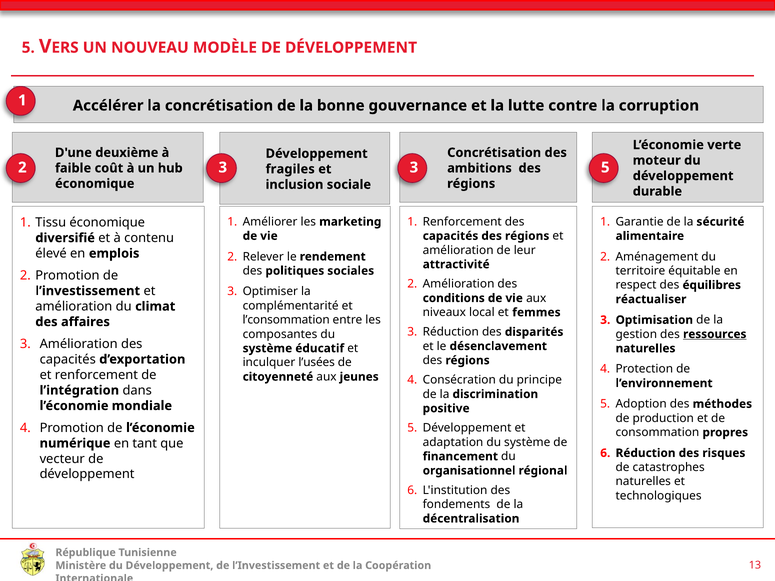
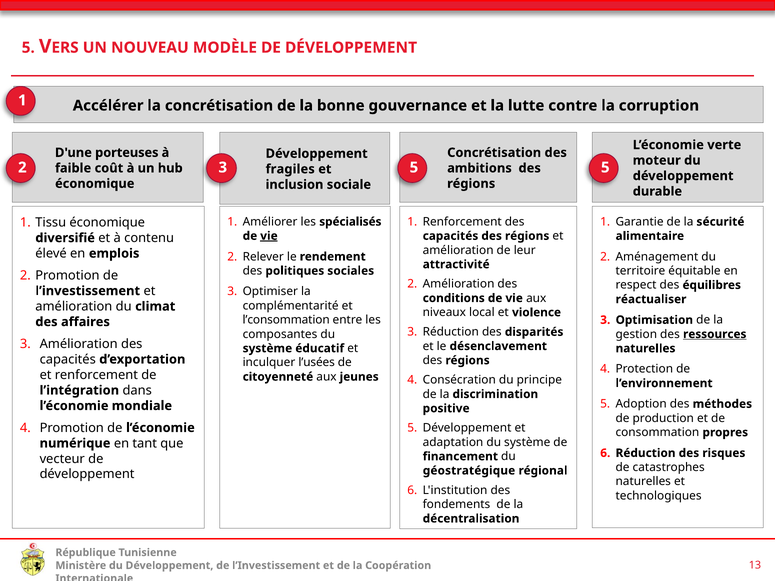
deuxième: deuxième -> porteuses (127, 153)
2 3: 3 -> 5 (414, 168)
marketing: marketing -> spécialisés (350, 222)
vie underline: none -> present (269, 236)
femmes: femmes -> violence (537, 313)
organisationnel: organisationnel -> géostratégique (469, 471)
